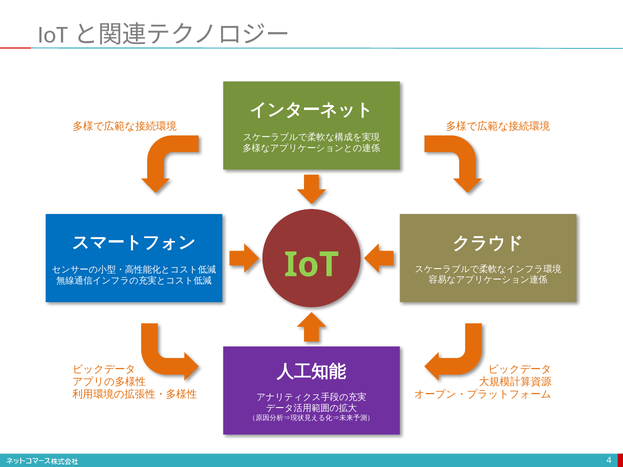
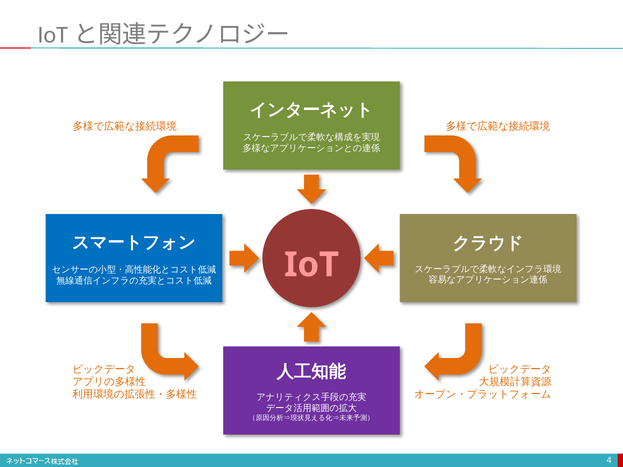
IoT colour: light green -> pink (312, 265)
